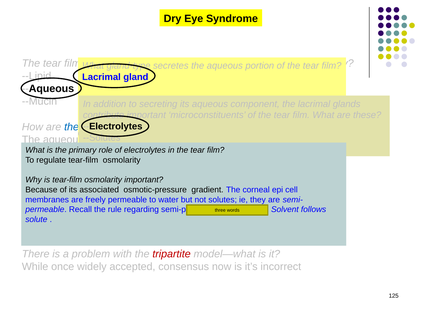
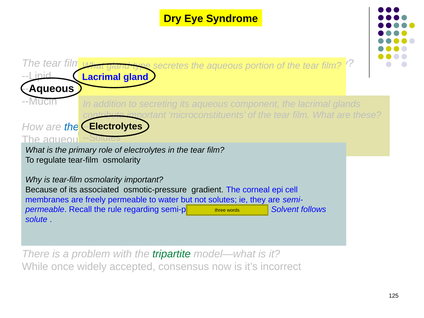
tripartite colour: red -> green (172, 254)
